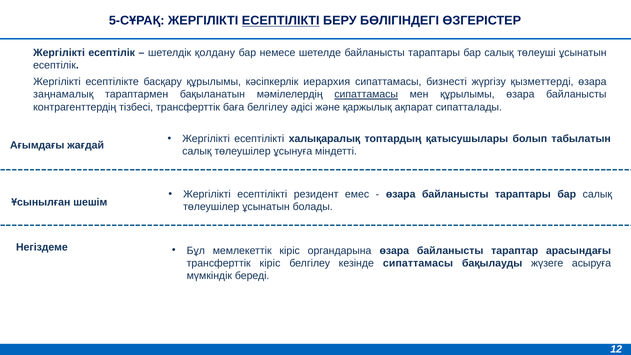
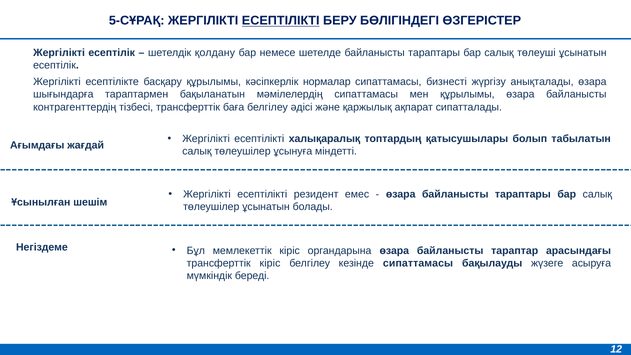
иерархия: иерархия -> нормалар (327, 82)
қызметтерді: қызметтерді -> анықталады (542, 82)
заңнамалық: заңнамалық -> шығындарға (63, 94)
сипаттамасы underline: present -> none (366, 94)
